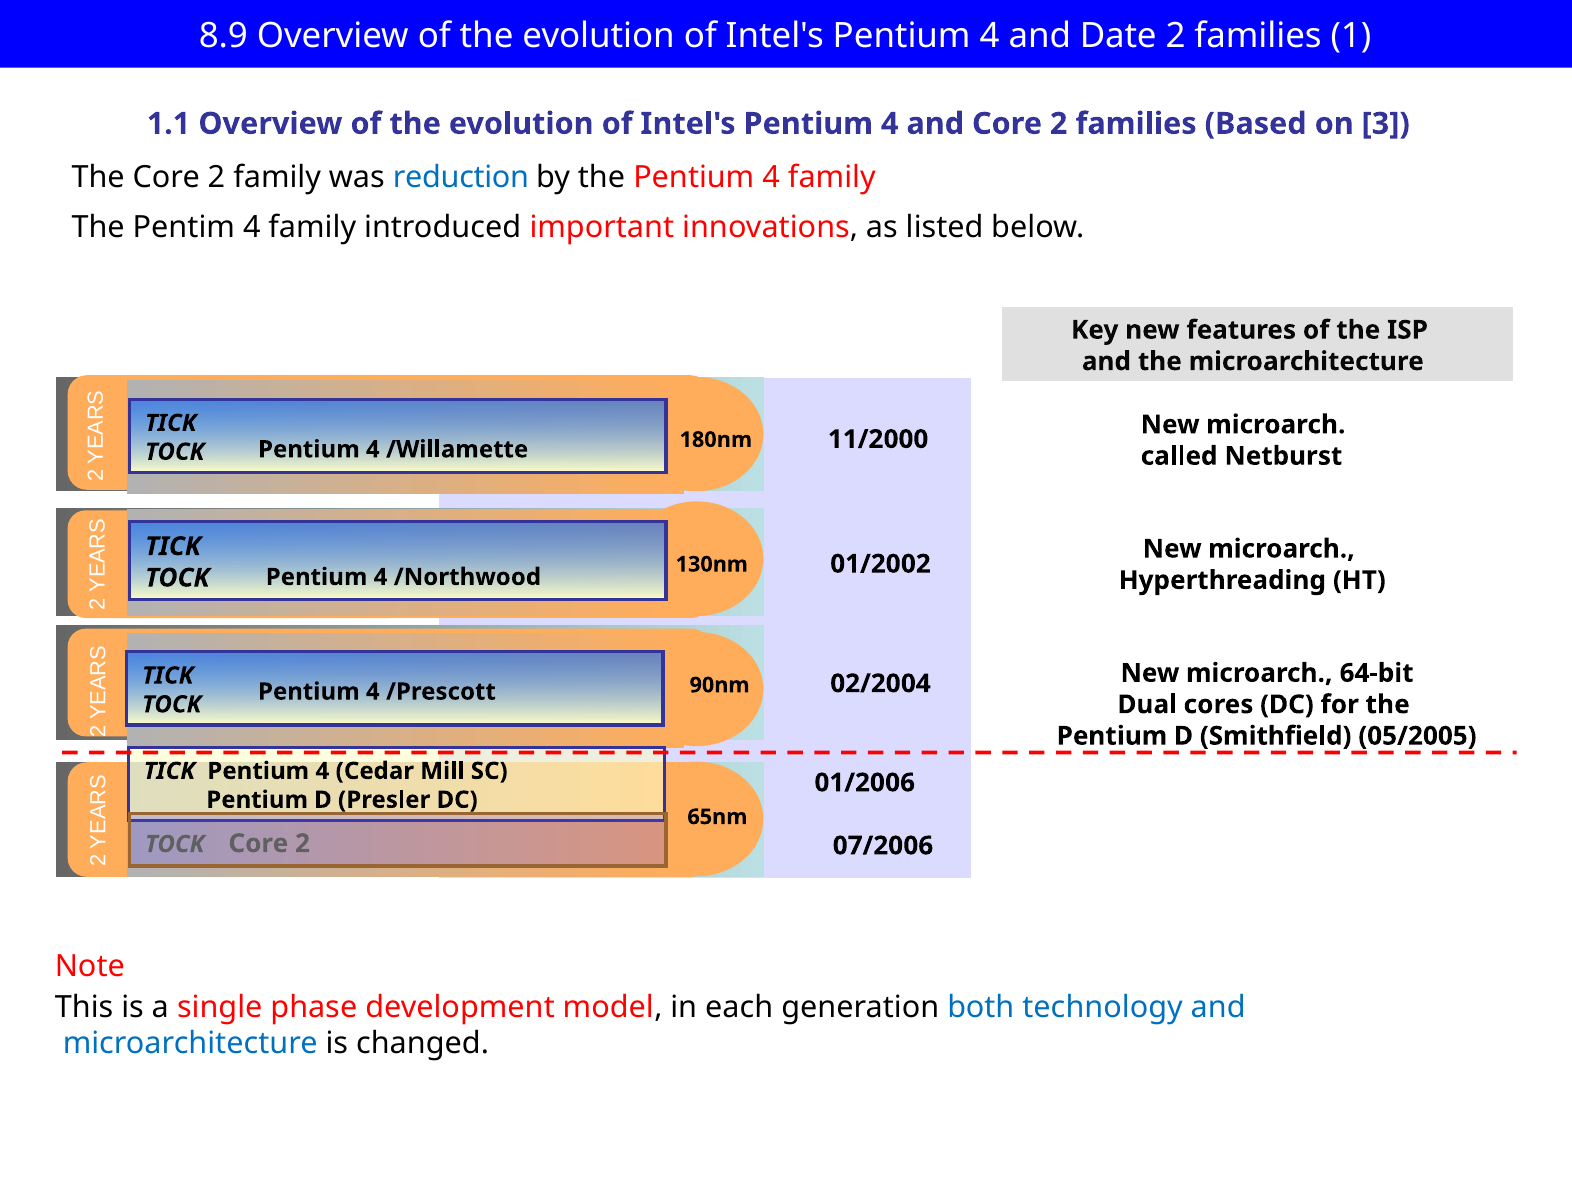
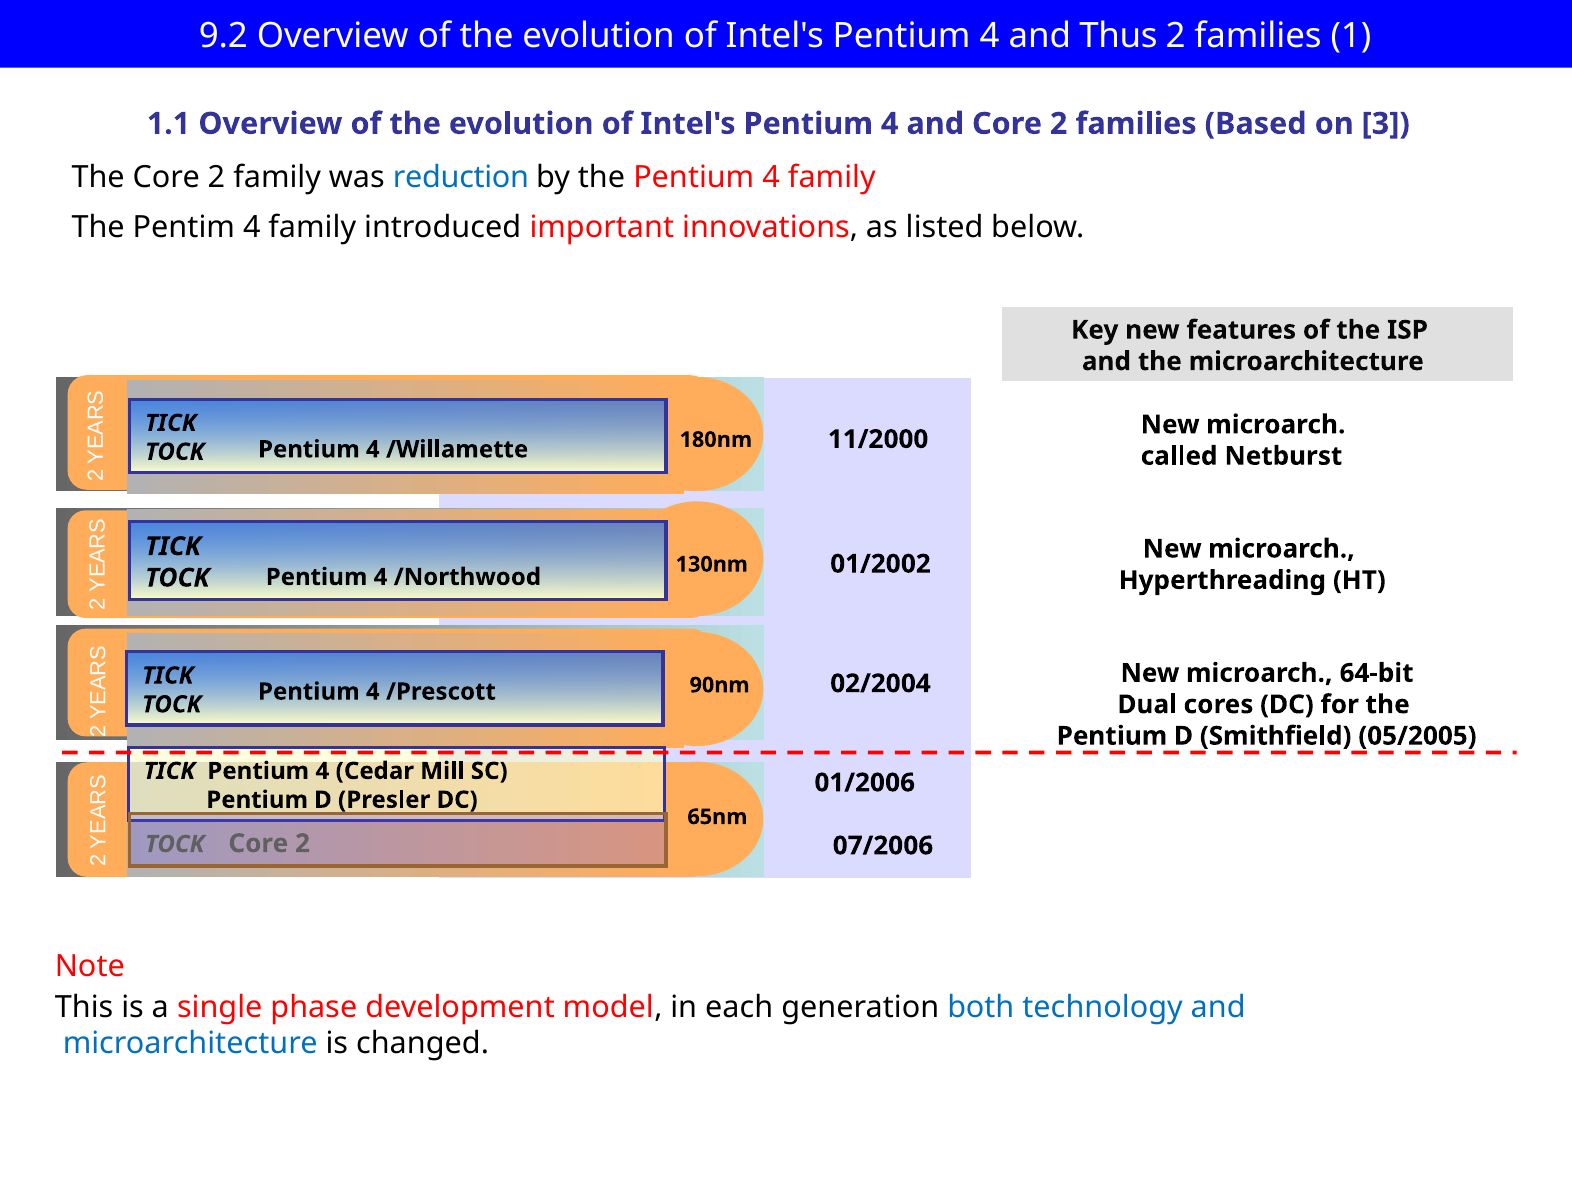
8.9: 8.9 -> 9.2 (223, 36)
Date: Date -> Thus (1118, 36)
